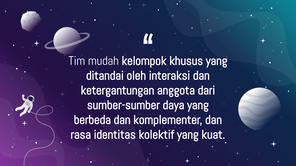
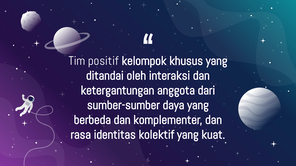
mudah: mudah -> positif (103, 61)
